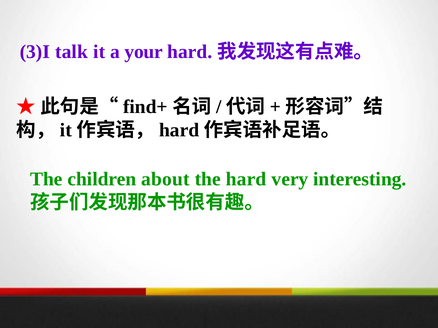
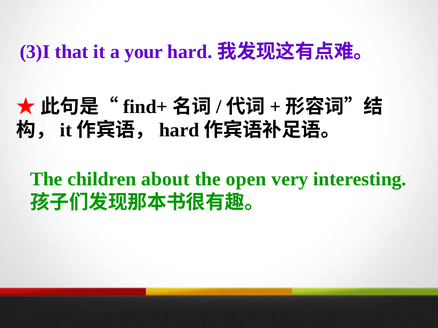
talk: talk -> that (72, 52)
the hard: hard -> open (246, 179)
